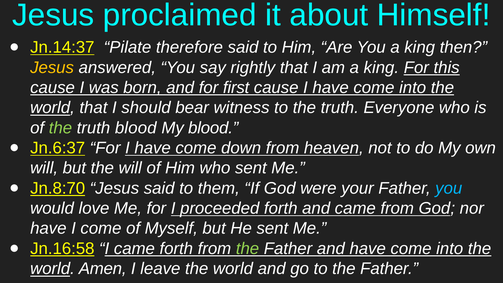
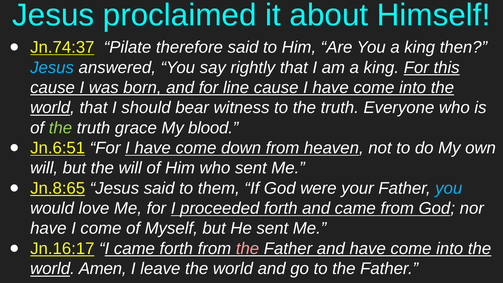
Jn.14:37: Jn.14:37 -> Jn.74:37 (62, 47)
Jesus colour: yellow -> light blue (52, 67)
first: first -> line (236, 88)
truth blood: blood -> grace (136, 128)
Jn.6:37: Jn.6:37 -> Jn.6:51 (58, 148)
Jn.8:70: Jn.8:70 -> Jn.8:65 (58, 188)
Jn.16:58: Jn.16:58 -> Jn.16:17 (62, 249)
the colour: light green -> pink (248, 249)
